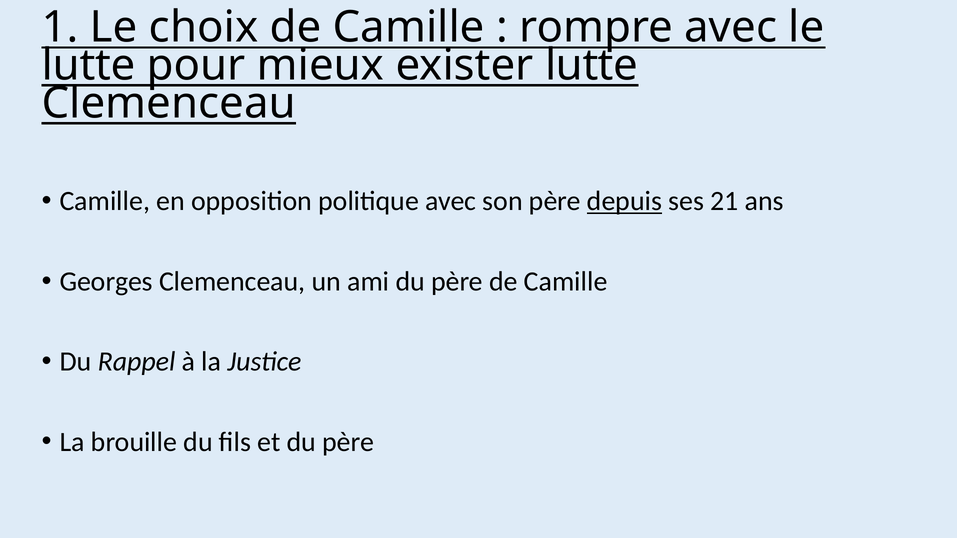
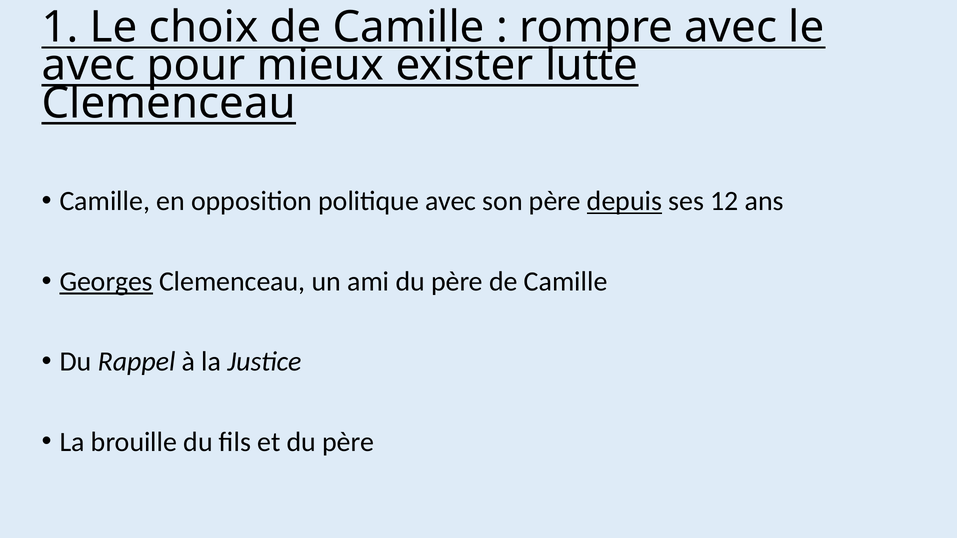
lutte: lutte -> avec (88, 65)
21: 21 -> 12 (724, 201)
Georges underline: none -> present (106, 282)
